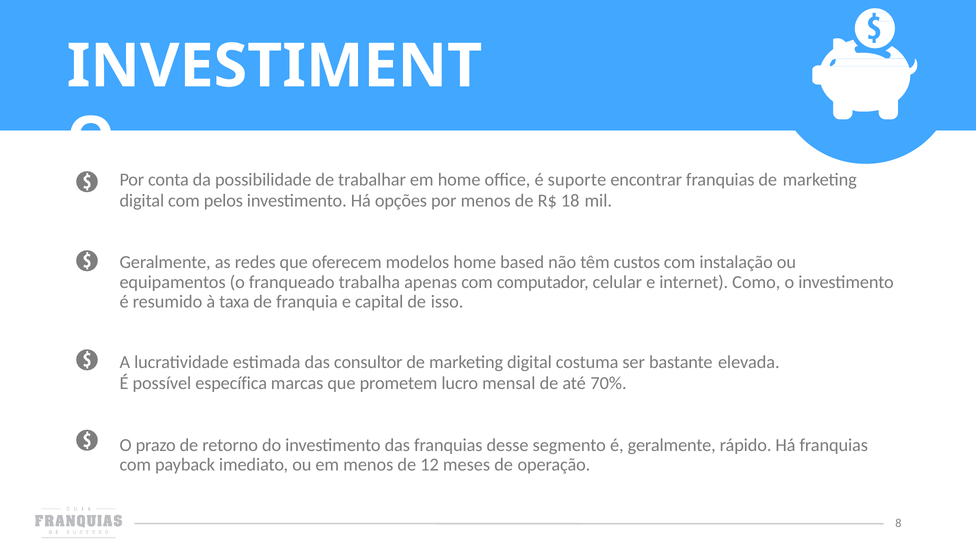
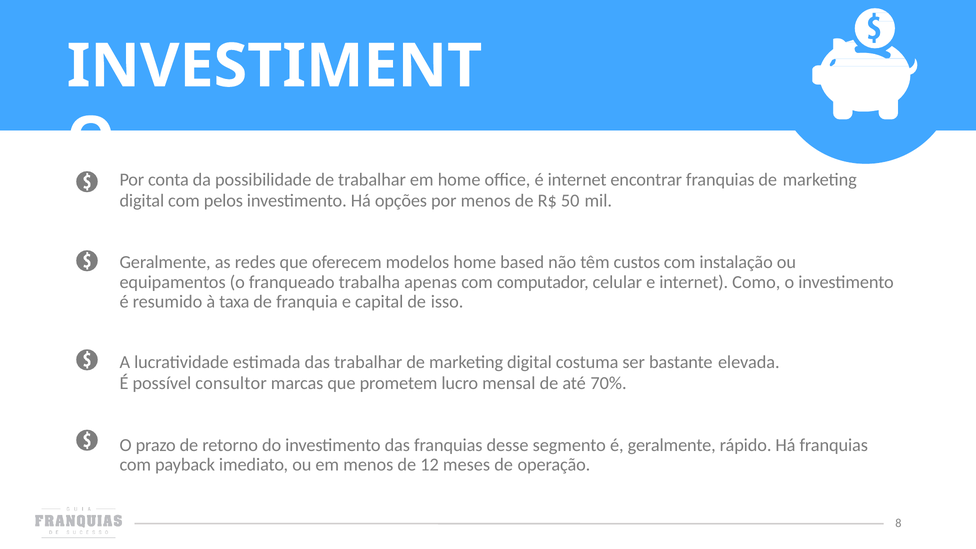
é suporte: suporte -> internet (577, 180)
18: 18 -> 50 (570, 201)
das consultor: consultor -> trabalhar (368, 362)
específica: específica -> consultor (231, 383)
